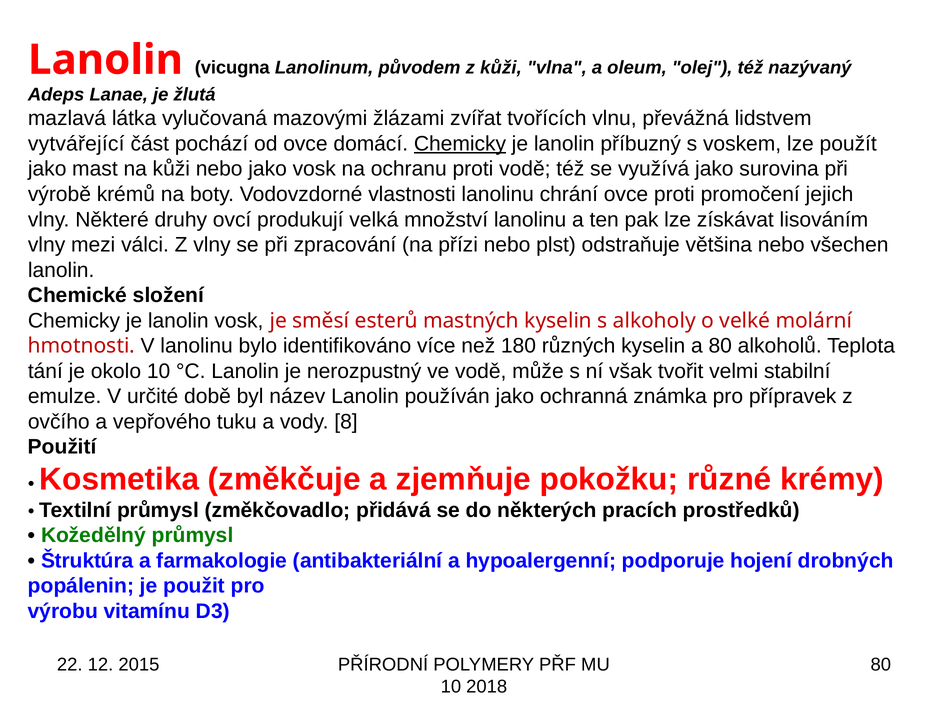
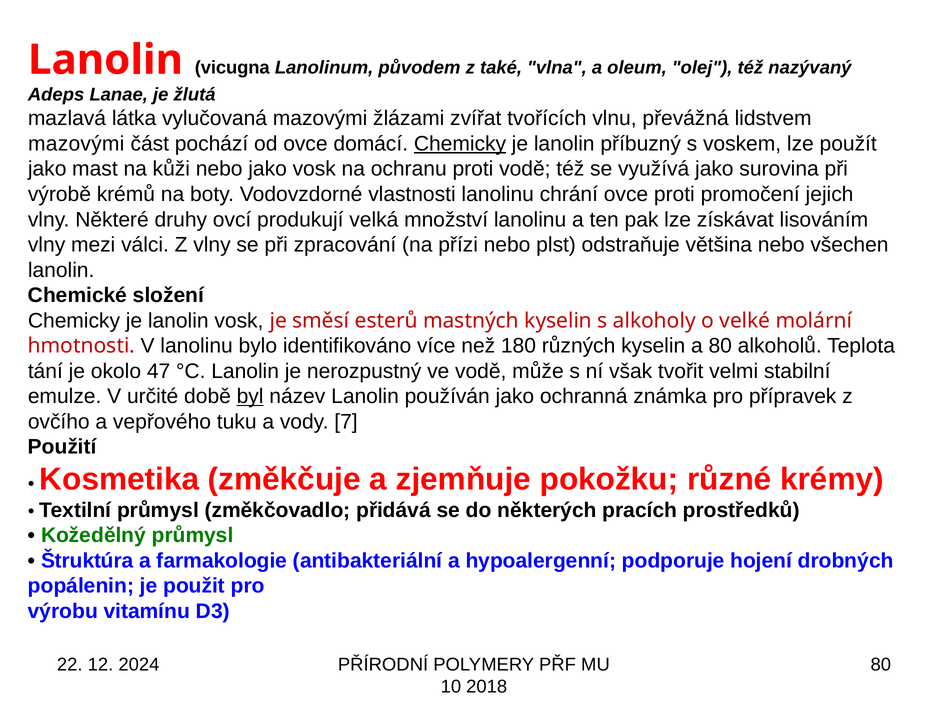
z kůži: kůži -> také (501, 68)
vytvářející: vytvářející -> mazovými (76, 144)
okolo 10: 10 -> 47 (159, 371)
byl underline: none -> present (250, 396)
8: 8 -> 7 (346, 422)
2015: 2015 -> 2024 (139, 665)
